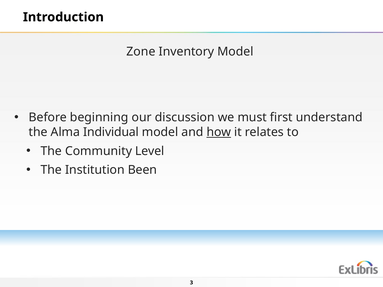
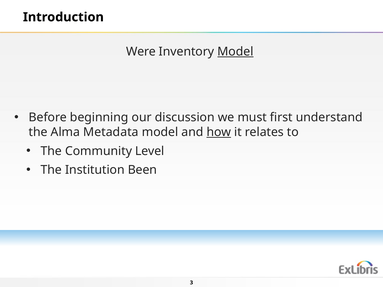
Zone: Zone -> Were (141, 52)
Model underline: none -> present (235, 52)
Individual: Individual -> Metadata (111, 132)
